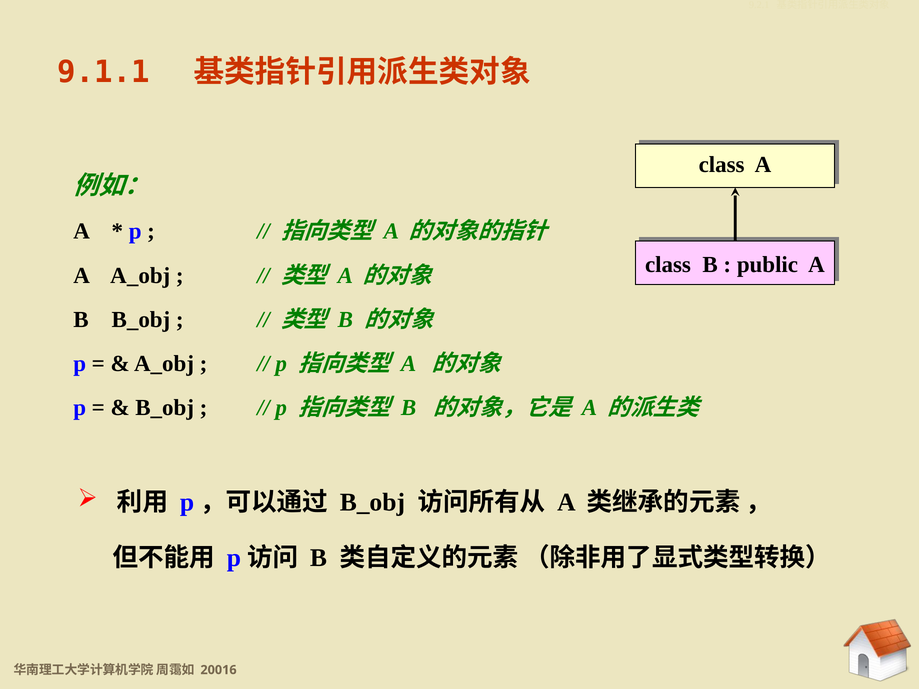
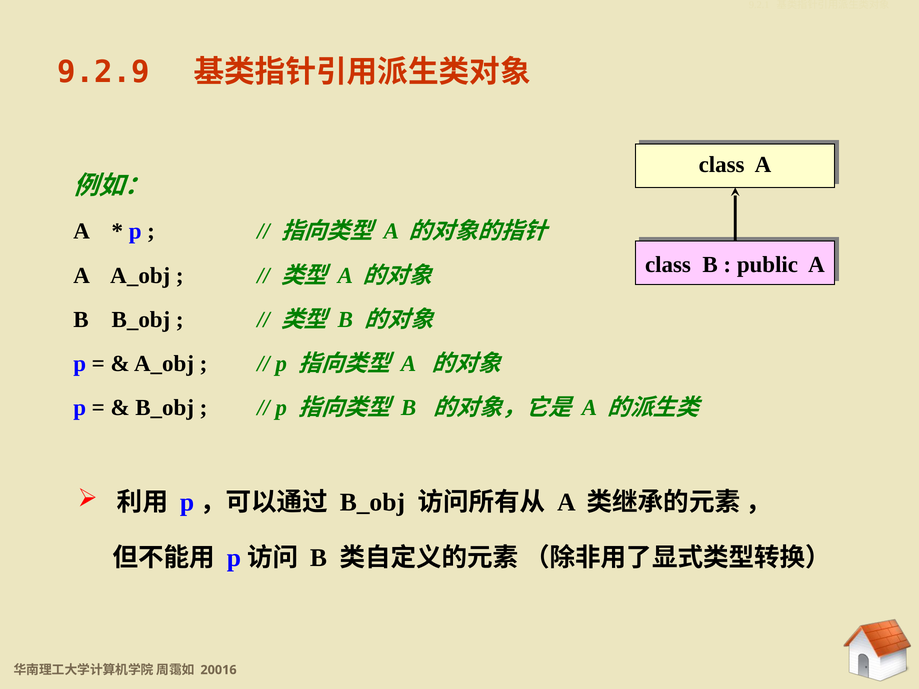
9.1.1: 9.1.1 -> 9.2.9 (103, 72)
